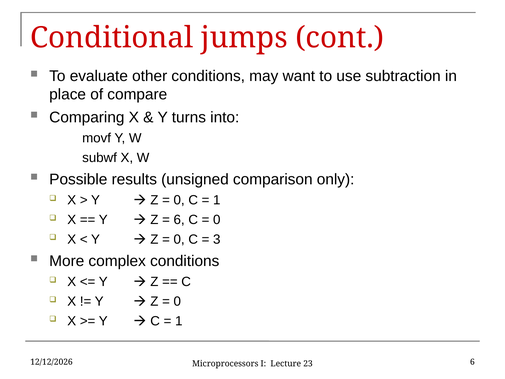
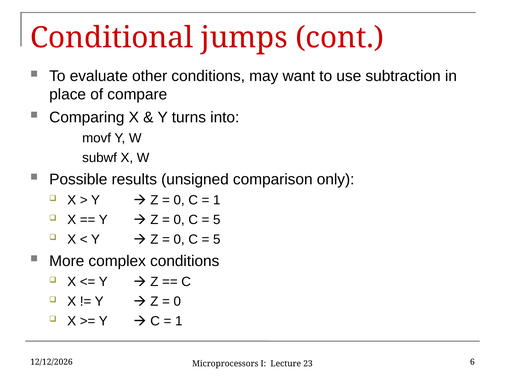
6: 6 -> 0 (179, 220)
0: 0 -> 5 (217, 220)
3: 3 -> 5 (217, 239)
